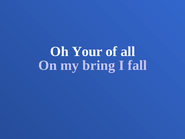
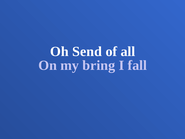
Your: Your -> Send (87, 51)
